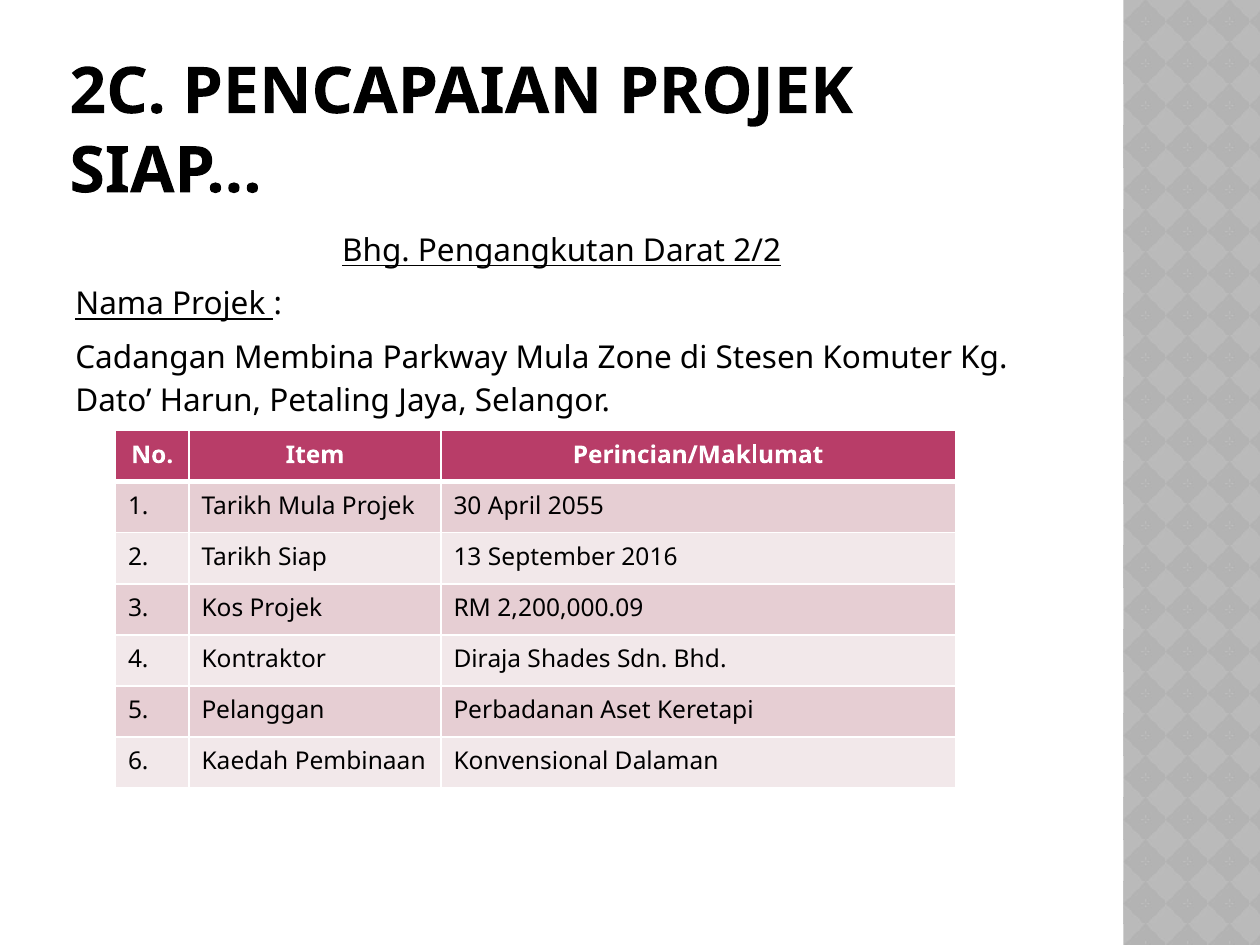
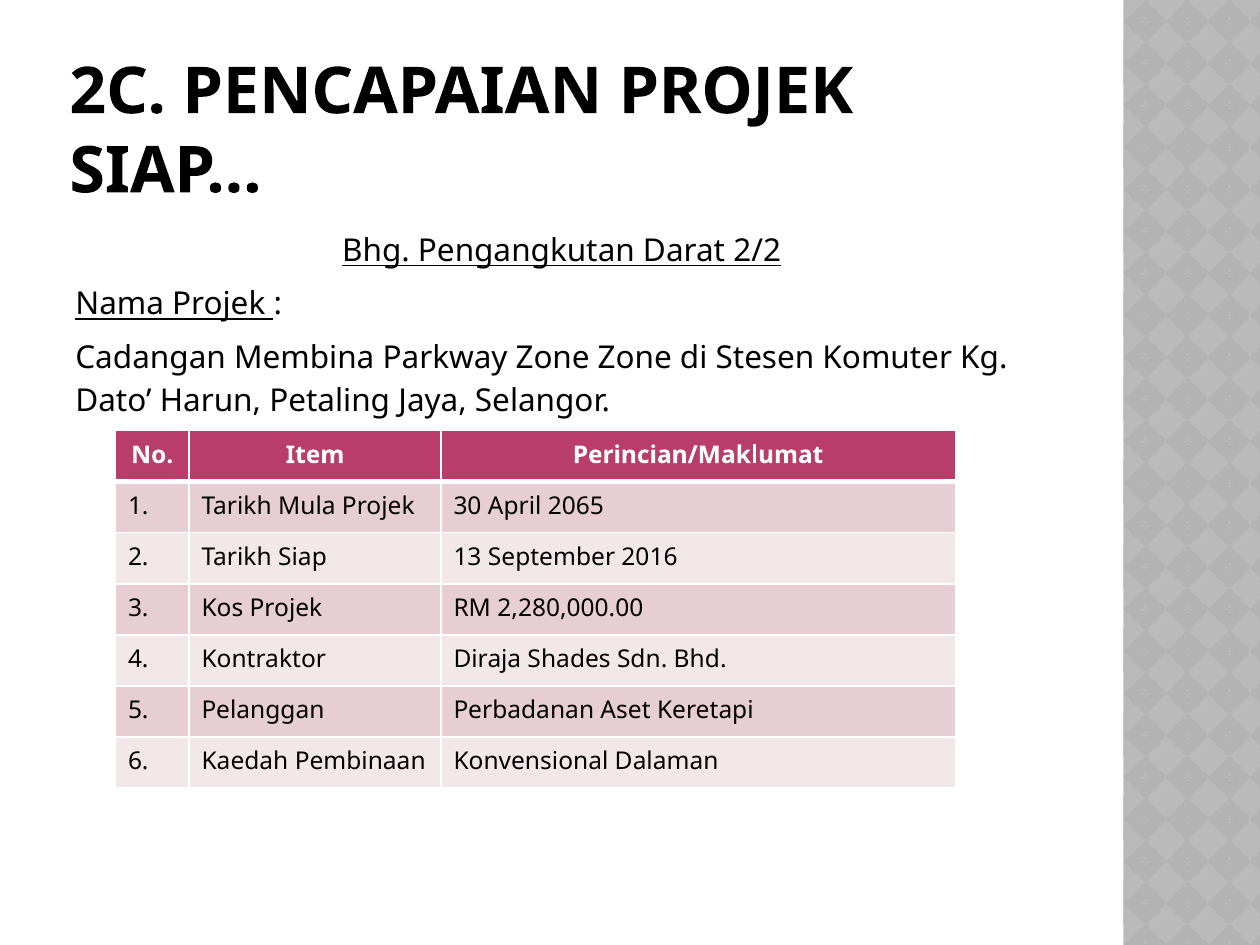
Parkway Mula: Mula -> Zone (553, 358)
2055: 2055 -> 2065 (576, 506)
2,200,000.09: 2,200,000.09 -> 2,280,000.00 (570, 608)
